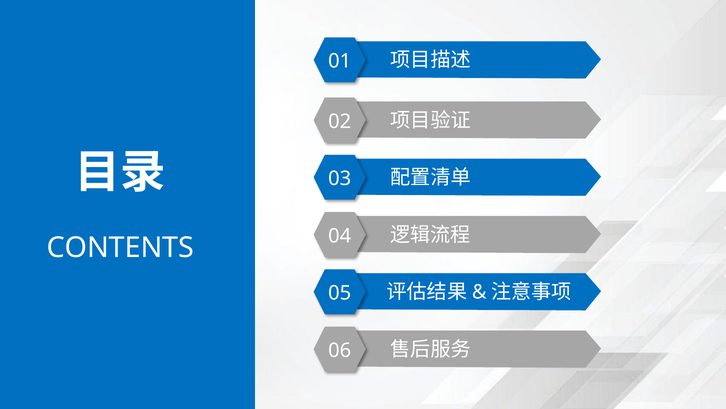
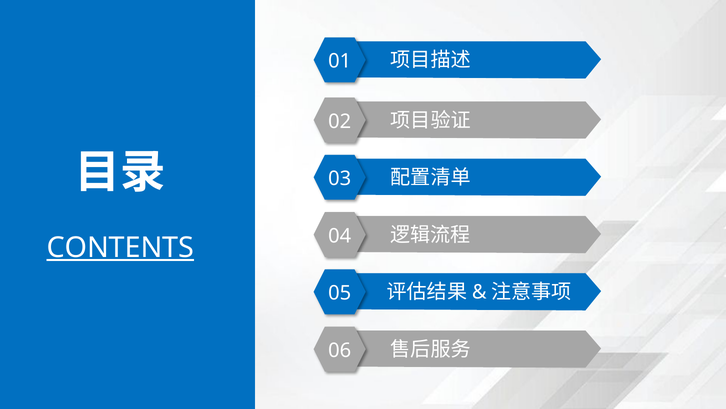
CONTENTS underline: none -> present (120, 247)
